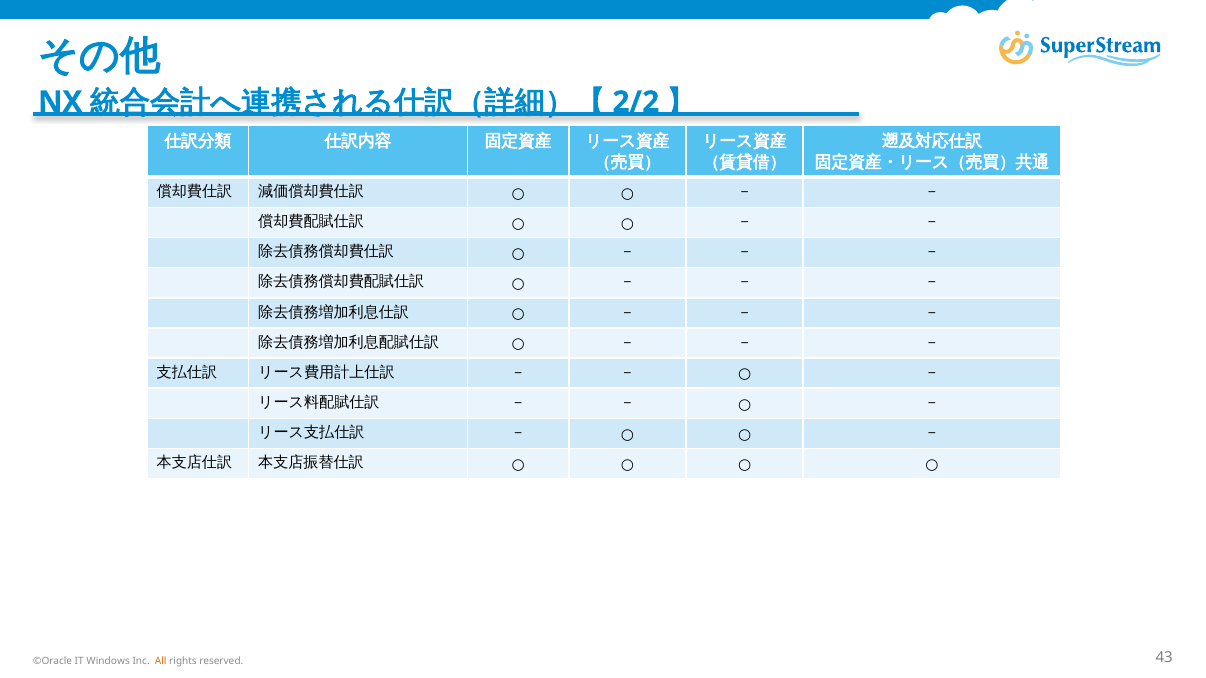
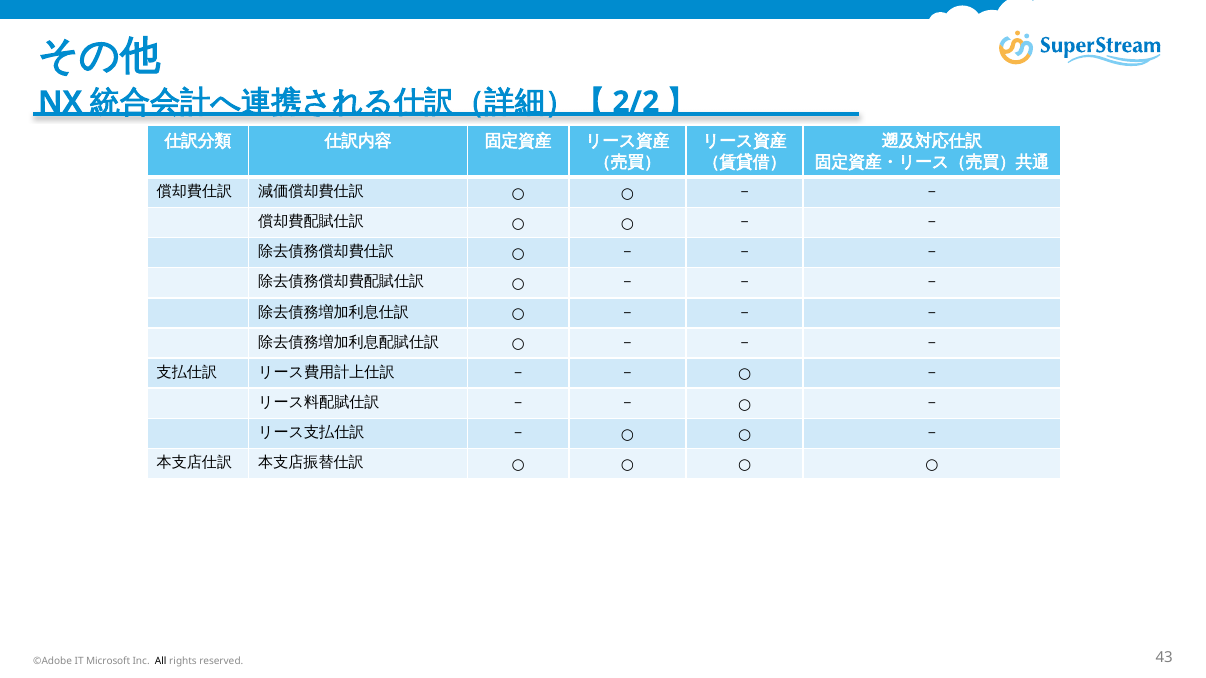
©Oracle: ©Oracle -> ©Adobe (53, 661)
Windows: Windows -> Microsoft (108, 661)
All colour: orange -> black (161, 661)
